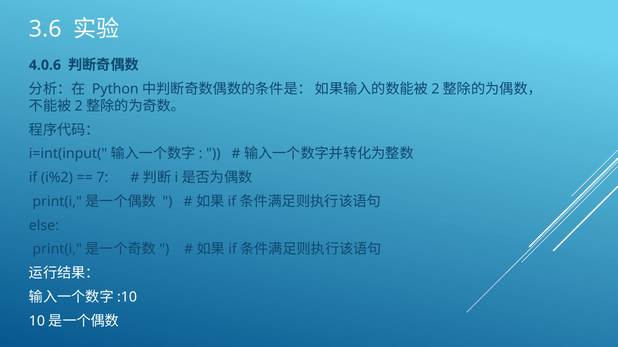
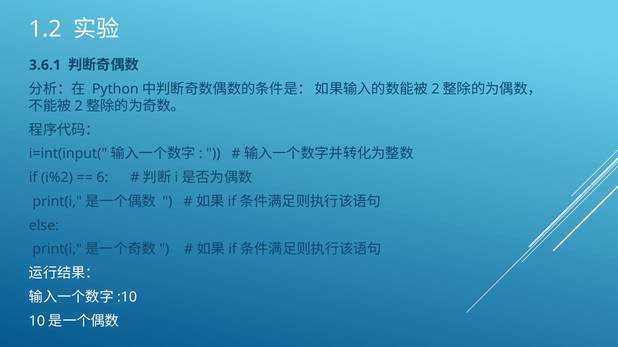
3.6: 3.6 -> 1.2 (45, 29)
4.0.6: 4.0.6 -> 3.6.1 (45, 65)
7: 7 -> 6 (102, 178)
